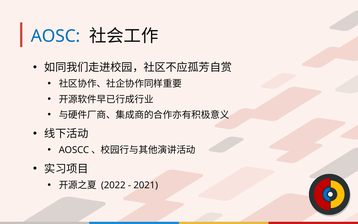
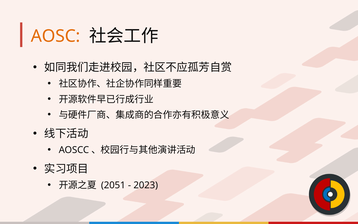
AOSC colour: blue -> orange (56, 36)
2022: 2022 -> 2051 (113, 185)
2021: 2021 -> 2023 (146, 185)
